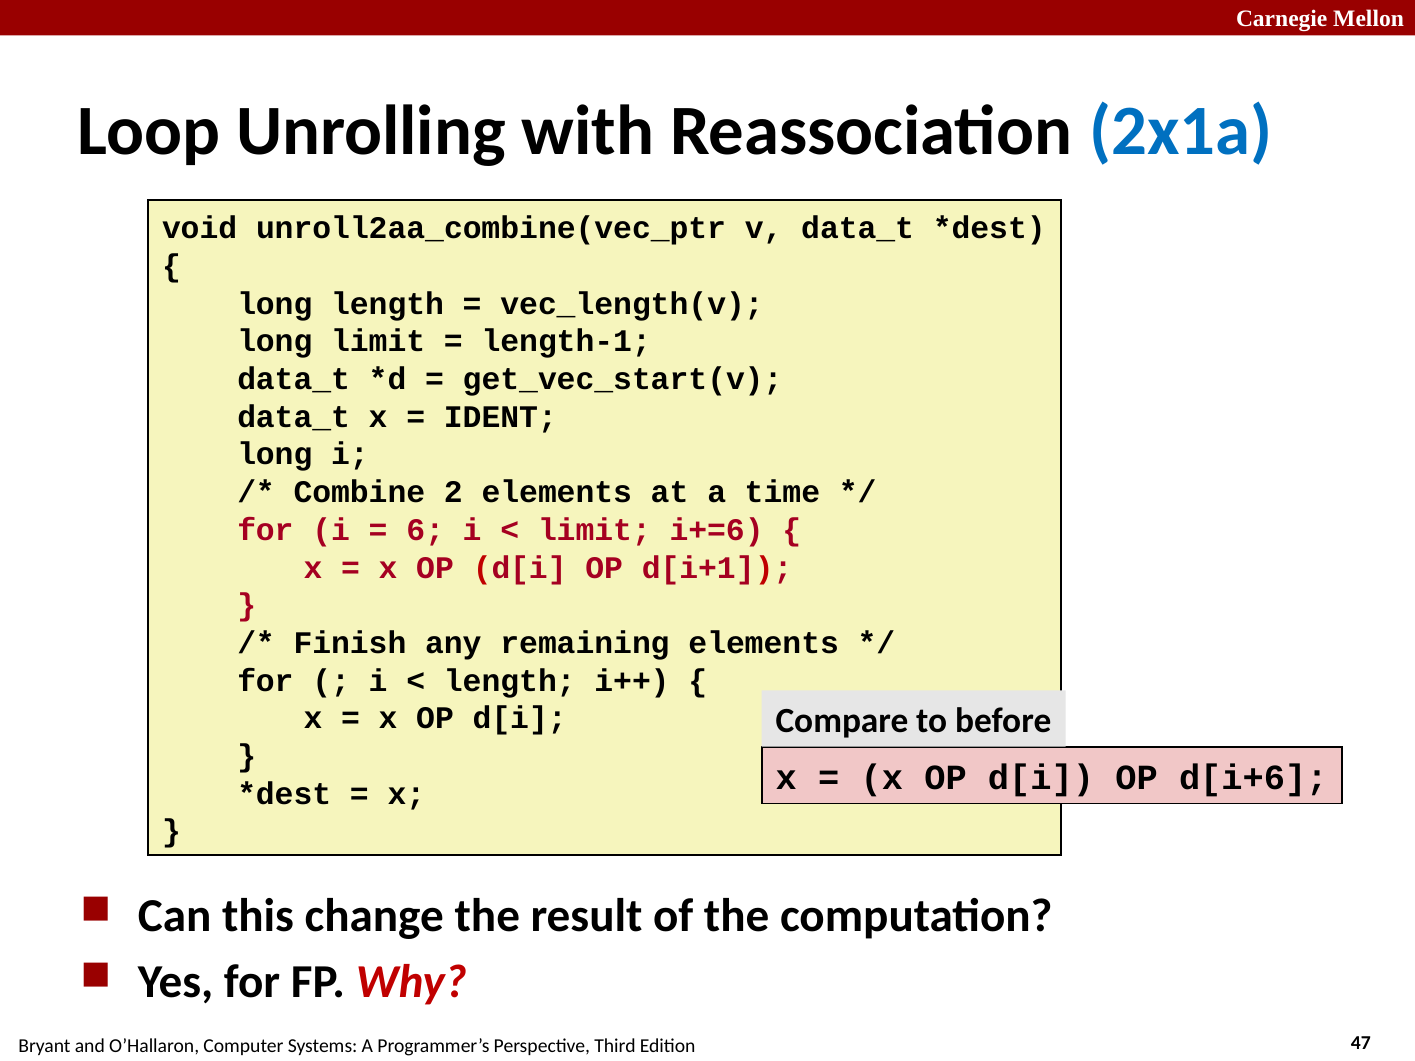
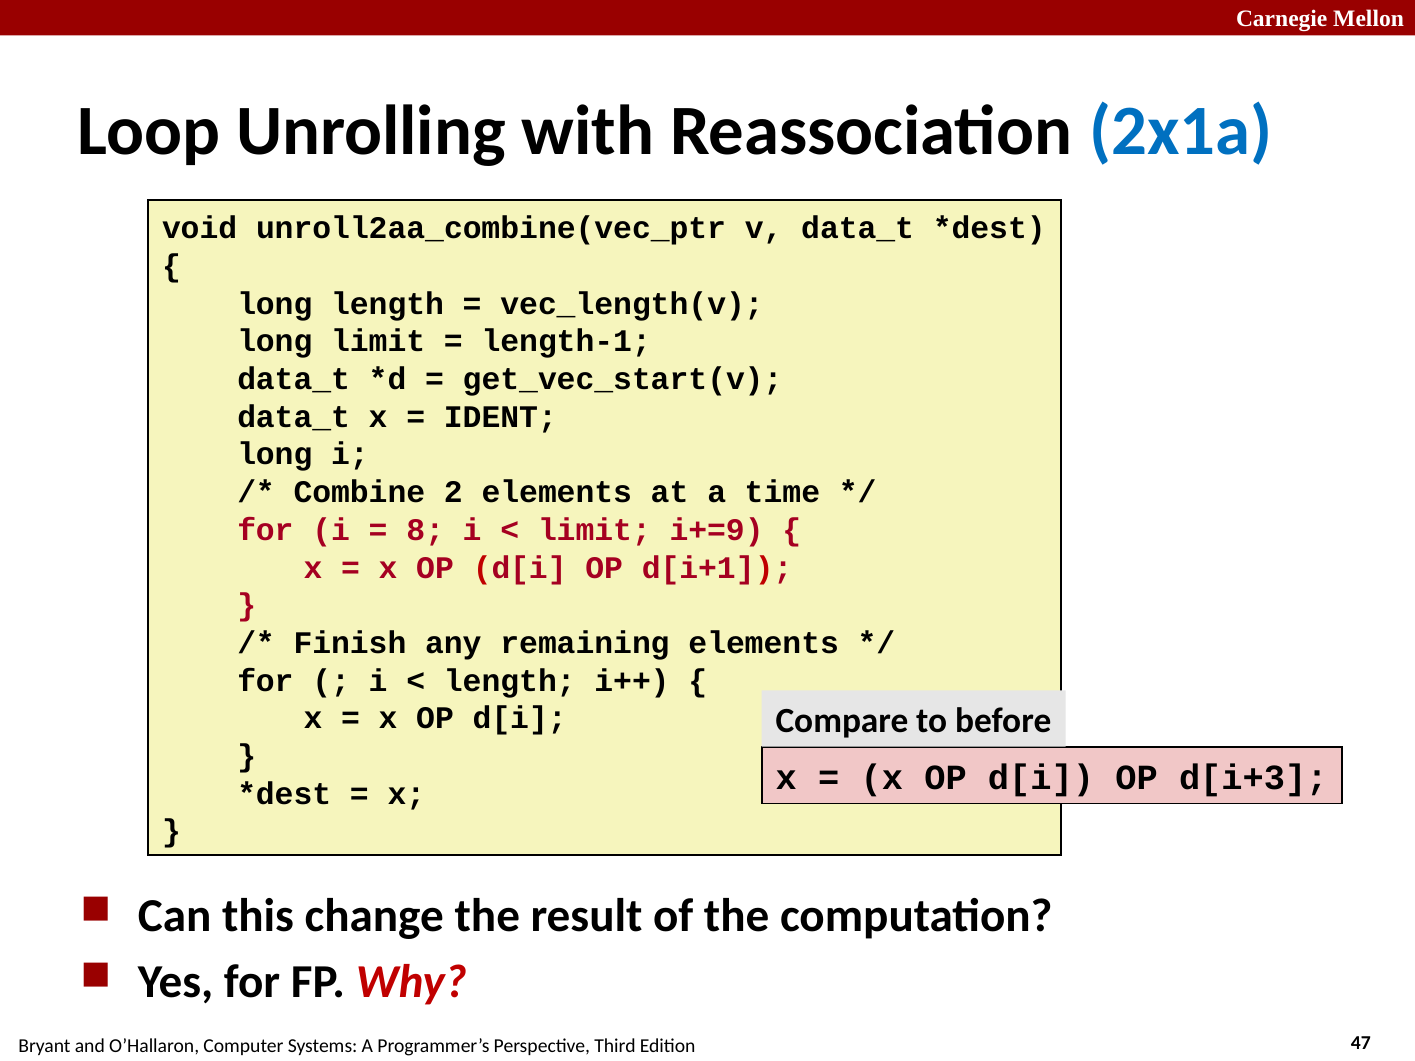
6: 6 -> 8 (425, 530)
i+=6: i+=6 -> i+=9 (717, 530)
d[i+6: d[i+6 -> d[i+3 (1253, 778)
